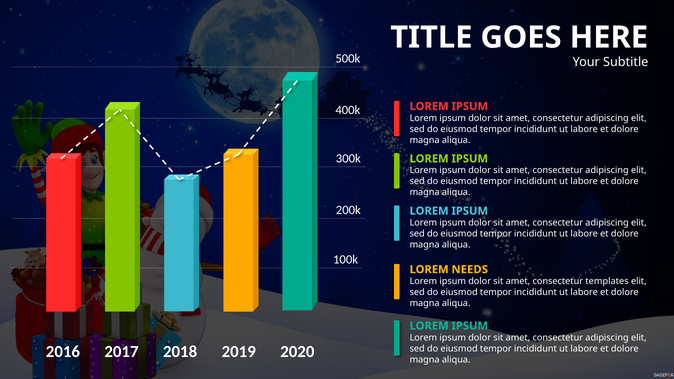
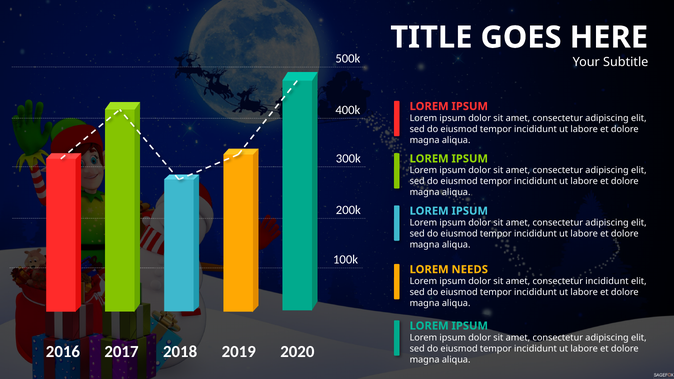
consectetur templates: templates -> incididunt (607, 281)
